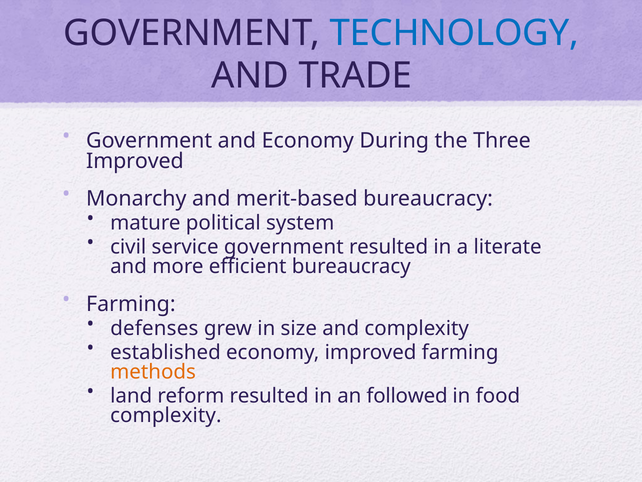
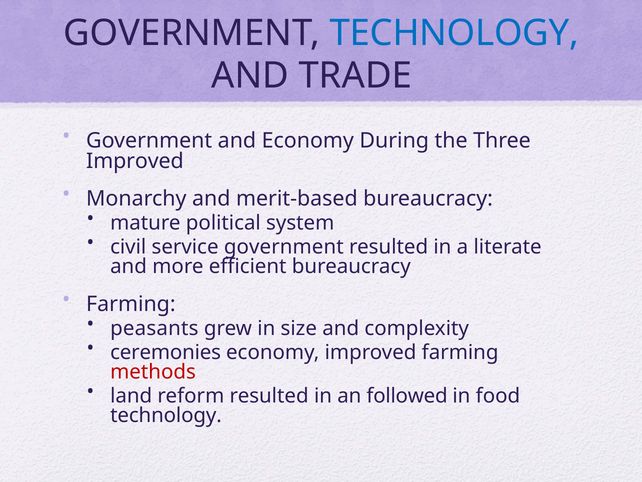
defenses: defenses -> peasants (154, 328)
established: established -> ceremonies (166, 352)
methods colour: orange -> red (153, 372)
complexity: complexity -> technology (166, 415)
